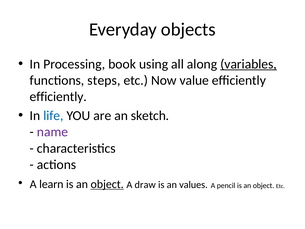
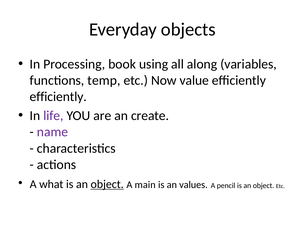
variables underline: present -> none (249, 64)
steps: steps -> temp (104, 80)
life colour: blue -> purple (53, 116)
sketch: sketch -> create (150, 116)
learn: learn -> what (51, 184)
draw: draw -> main (145, 185)
